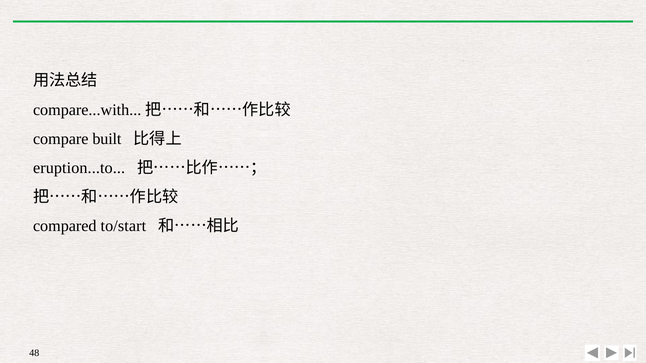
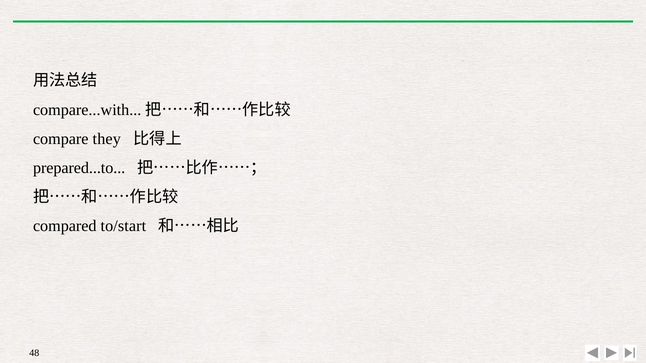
built: built -> they (107, 139)
eruption...to: eruption...to -> prepared...to (79, 168)
